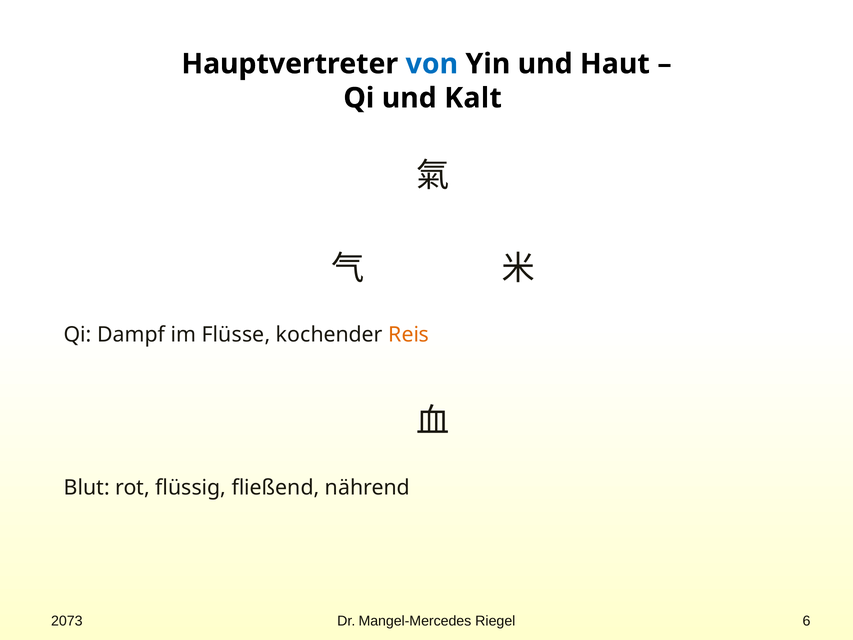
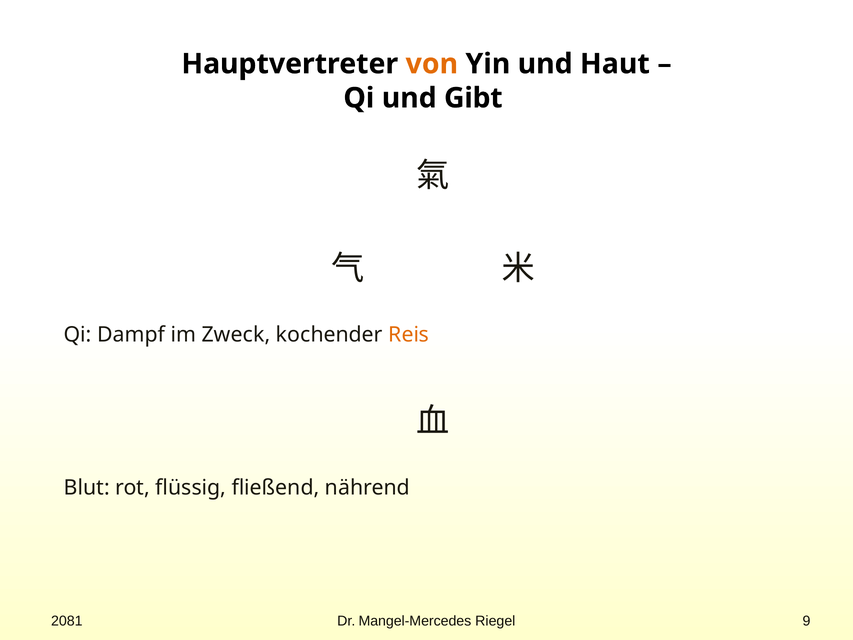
von colour: blue -> orange (432, 64)
Kalt: Kalt -> Gibt (473, 98)
Flüsse: Flüsse -> Zweck (236, 335)
2073: 2073 -> 2081 (67, 621)
6: 6 -> 9 (806, 621)
